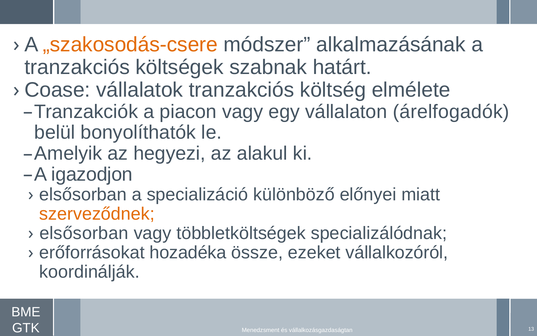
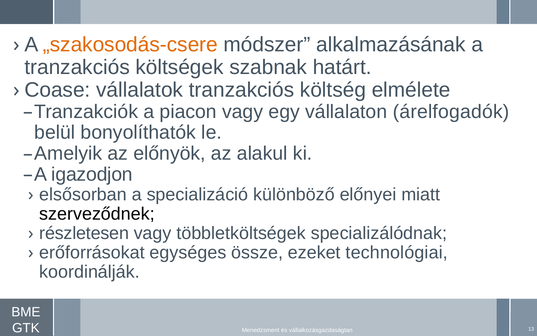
hegyezi: hegyezi -> előnyök (170, 153)
szerveződnek colour: orange -> black (97, 214)
elsősorban: elsősorban -> részletesen (84, 233)
hozadéka: hozadéka -> egységes (188, 252)
vállalkozóról: vállalkozóról -> technológiai (397, 252)
